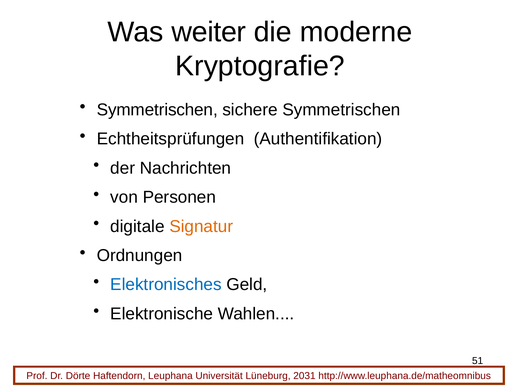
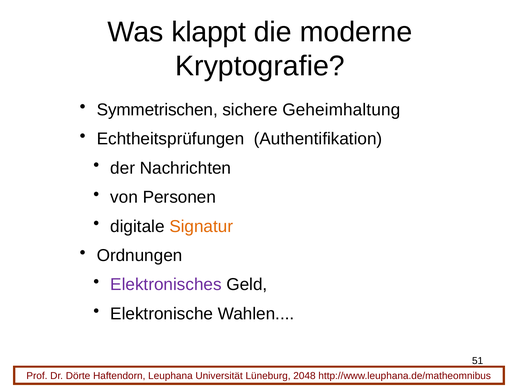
weiter: weiter -> klappt (209, 32)
sichere Symmetrischen: Symmetrischen -> Geheimhaltung (341, 110)
Elektronisches colour: blue -> purple (166, 284)
2031: 2031 -> 2048 (304, 375)
